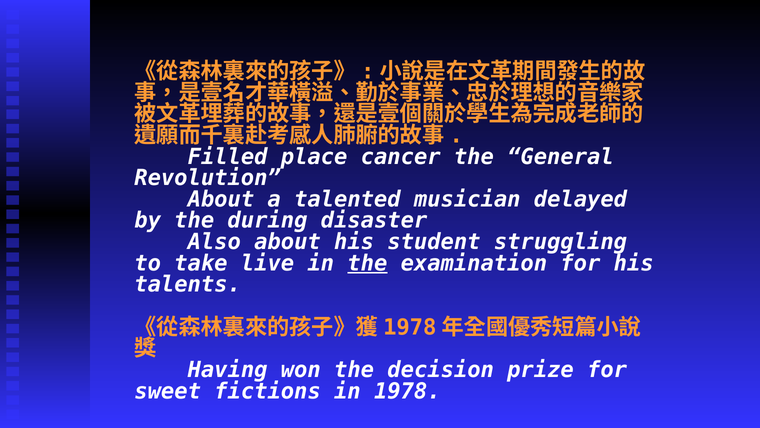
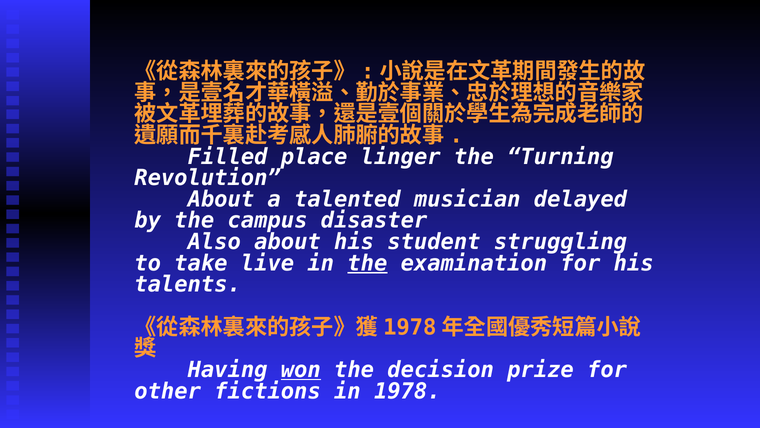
cancer: cancer -> linger (401, 157)
General: General -> Turning (560, 157)
during: during -> campus (267, 220)
won underline: none -> present (301, 369)
sweet: sweet -> other (168, 391)
